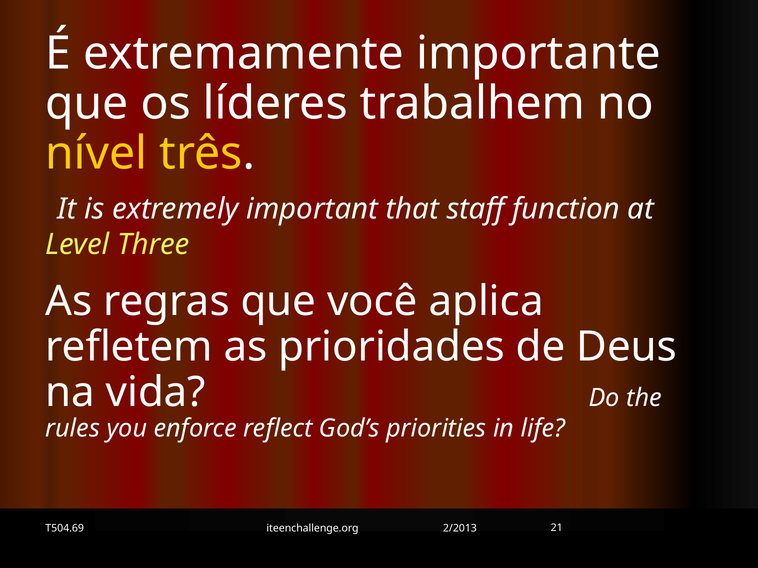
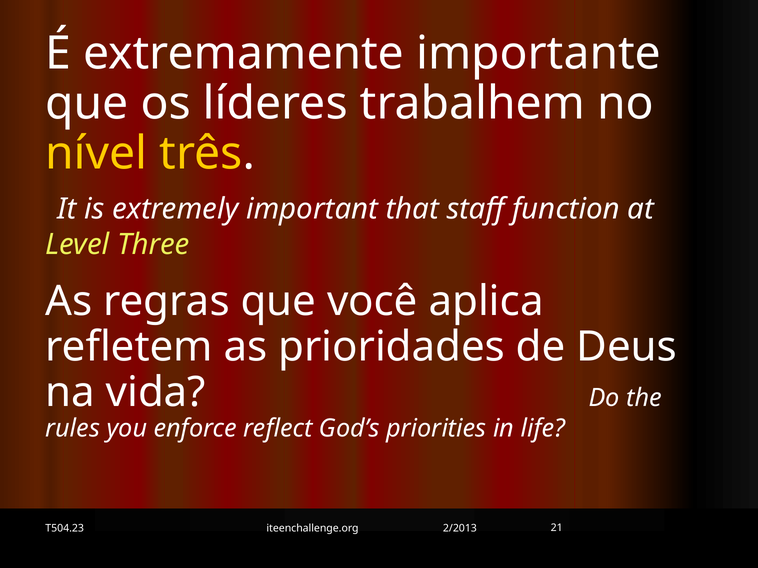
T504.69: T504.69 -> T504.23 (65, 529)
